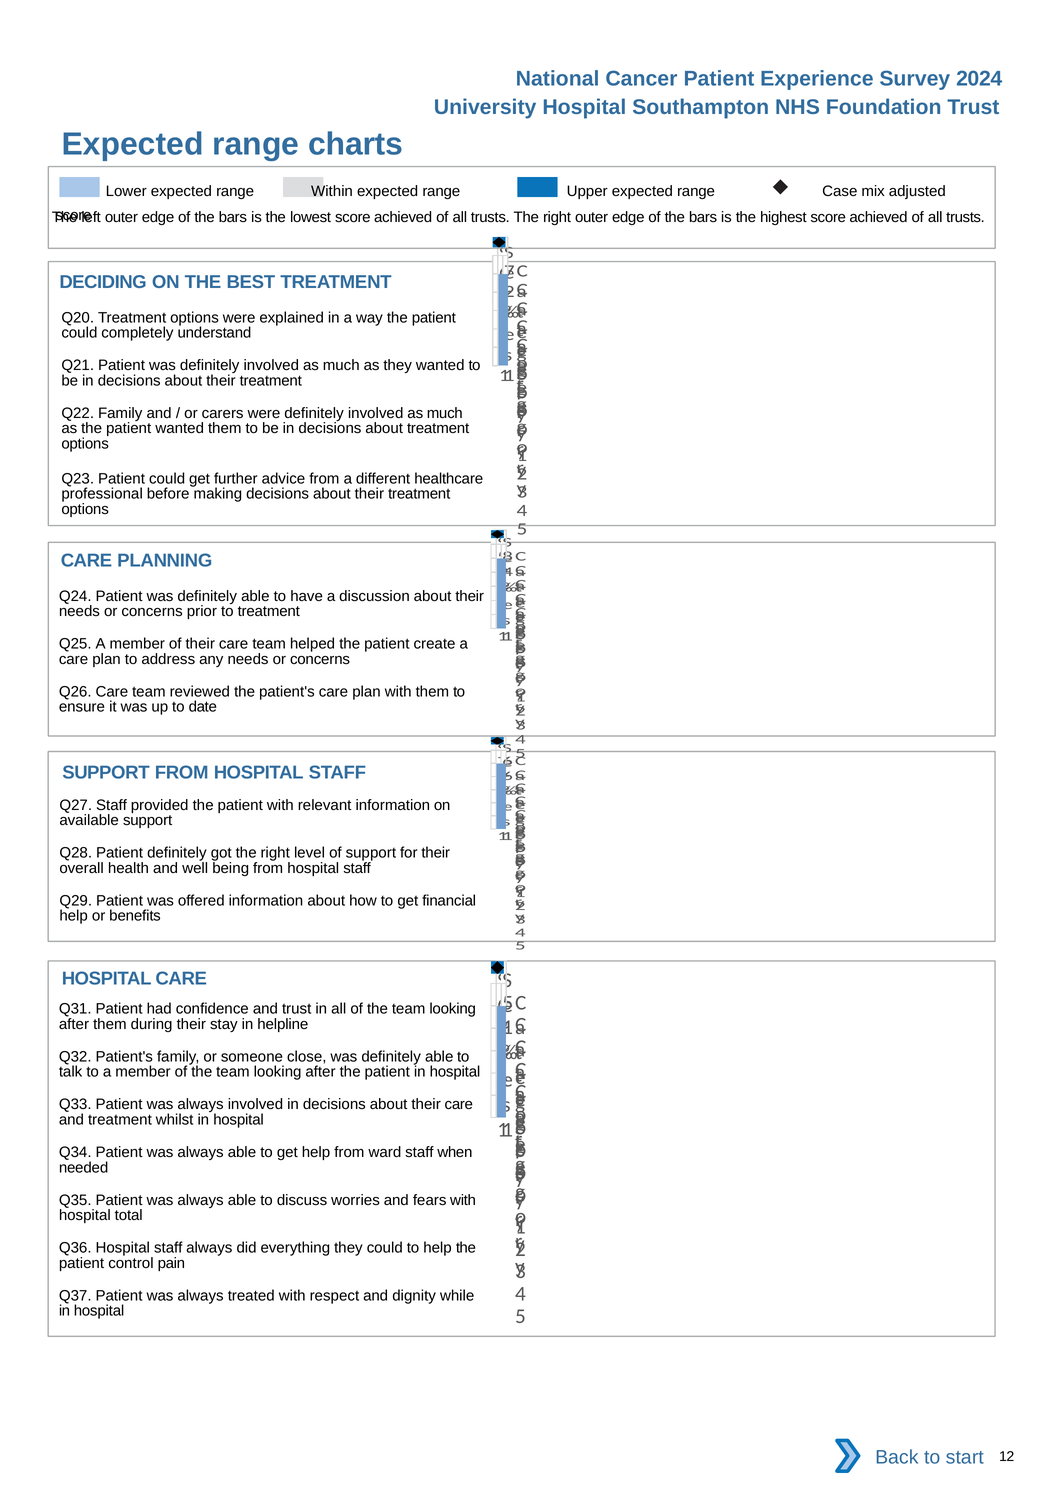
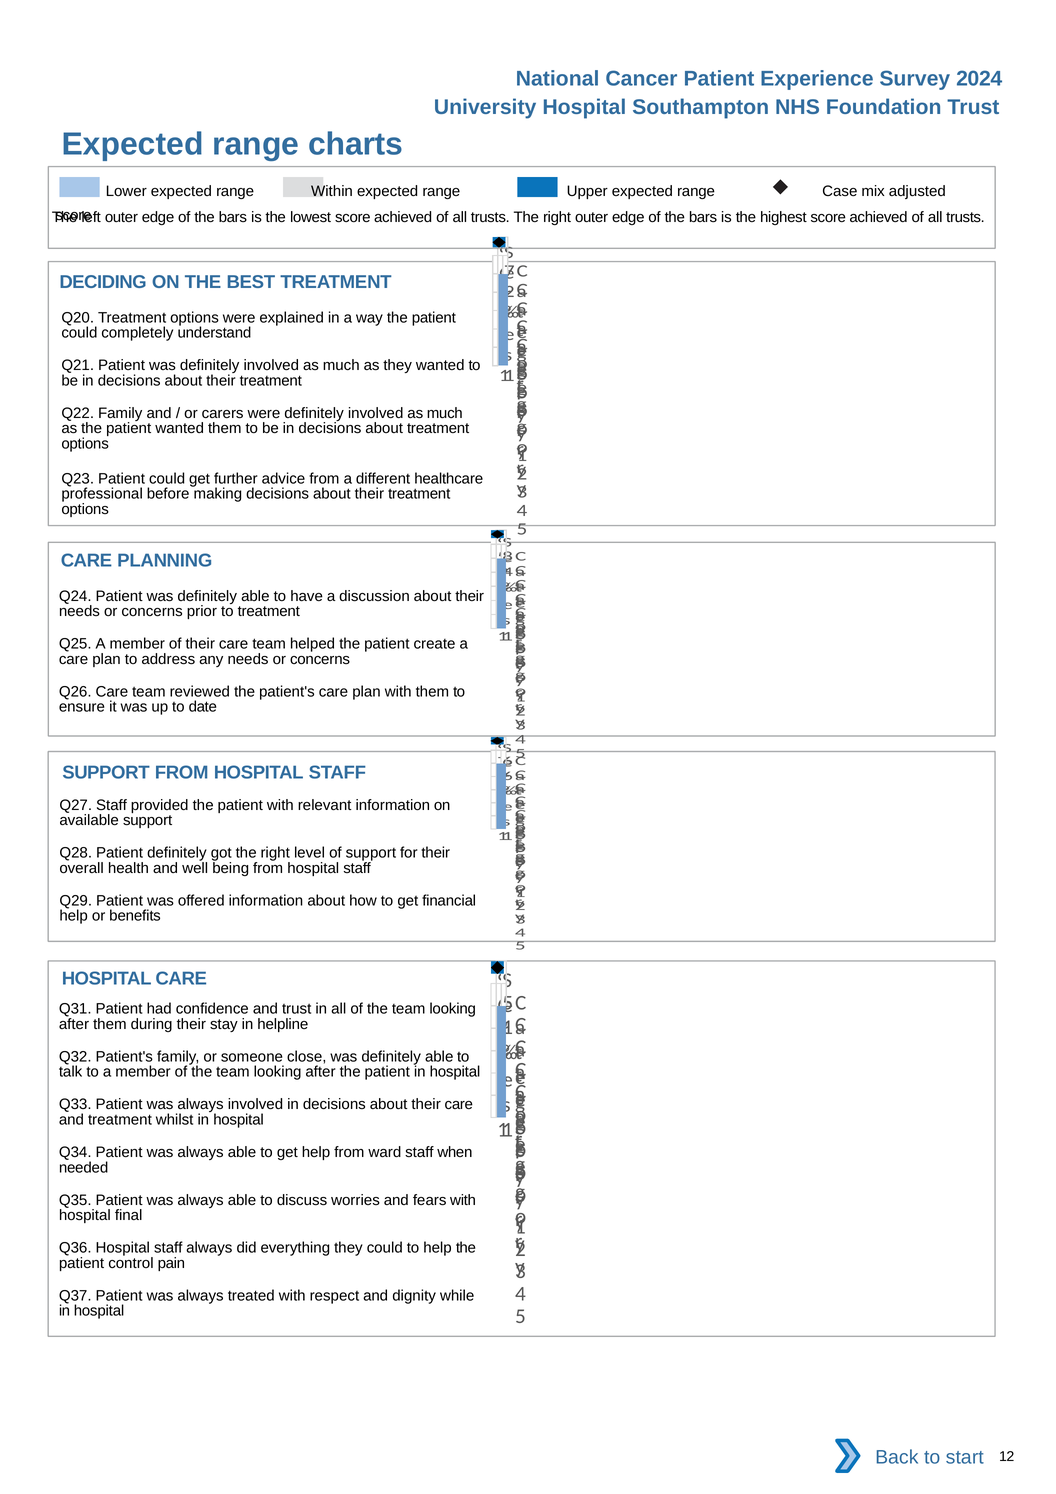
total: total -> final (129, 1216)
